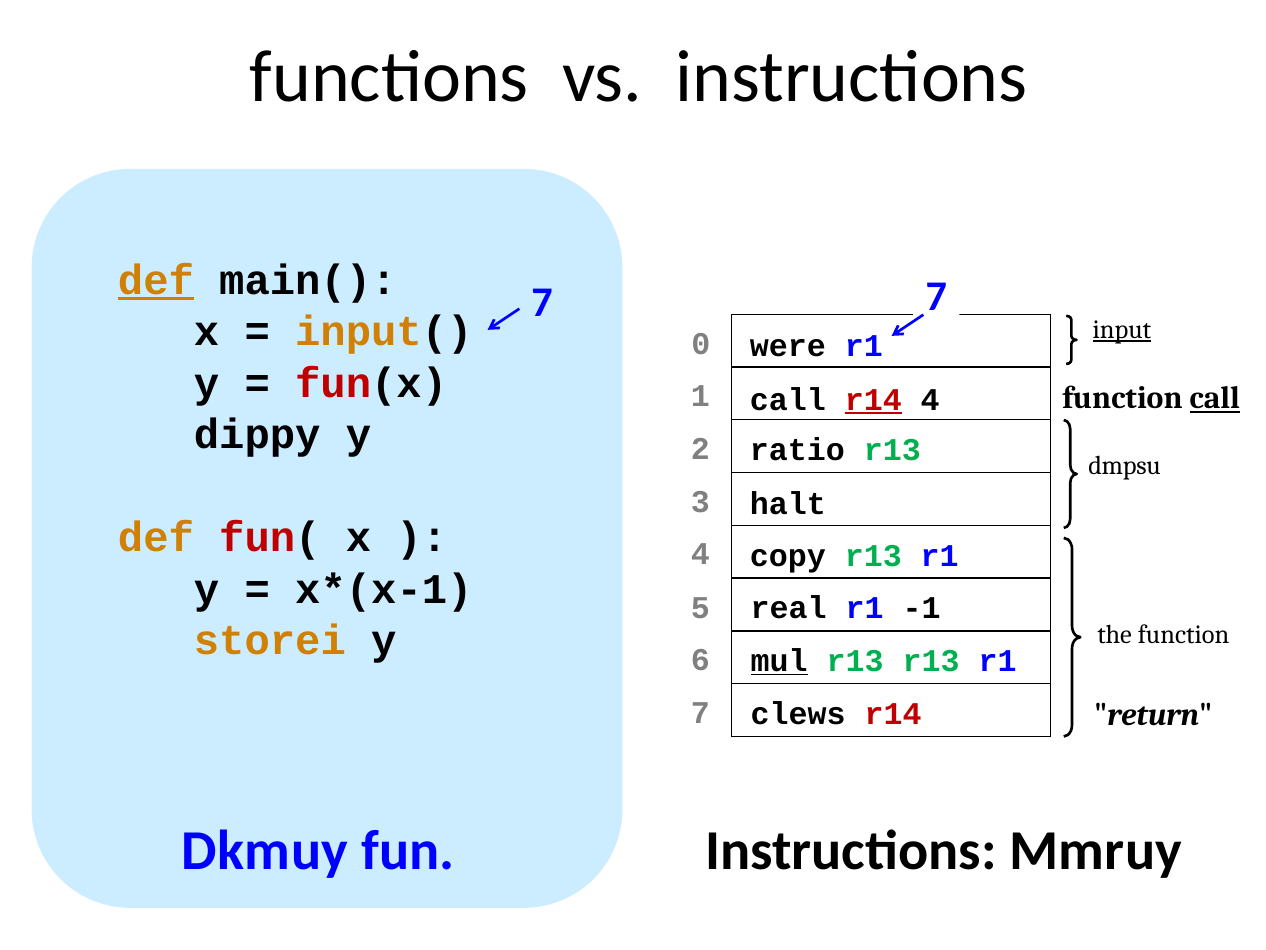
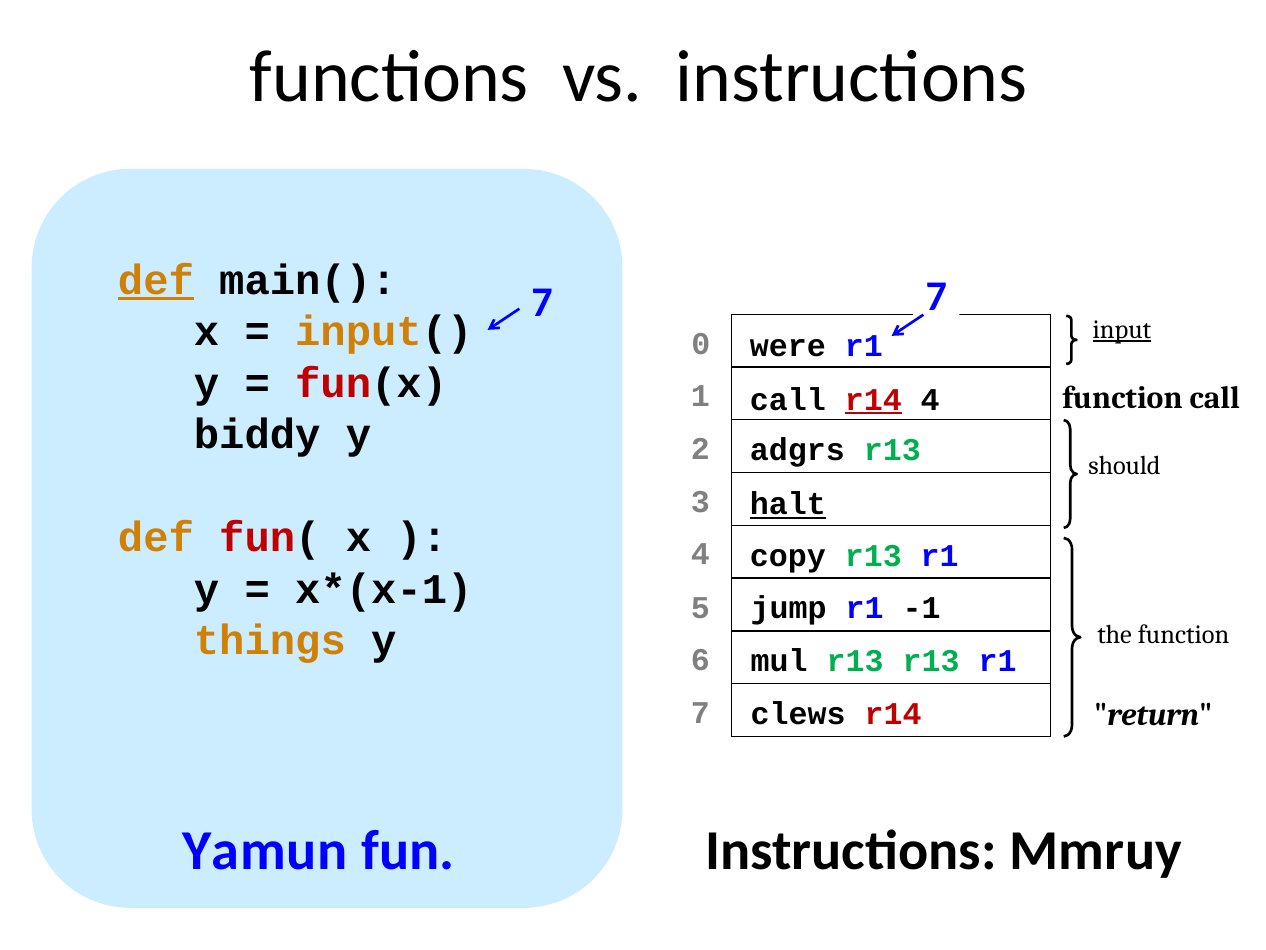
call underline: present -> none (1215, 398)
dippy: dippy -> biddy (257, 435)
ratio: ratio -> adgrs (797, 450)
dmpsu: dmpsu -> should (1124, 466)
halt underline: none -> present (788, 504)
real: real -> jump (789, 608)
storei: storei -> things (270, 641)
mul underline: present -> none (779, 660)
Dkmuy: Dkmuy -> Yamun (265, 850)
